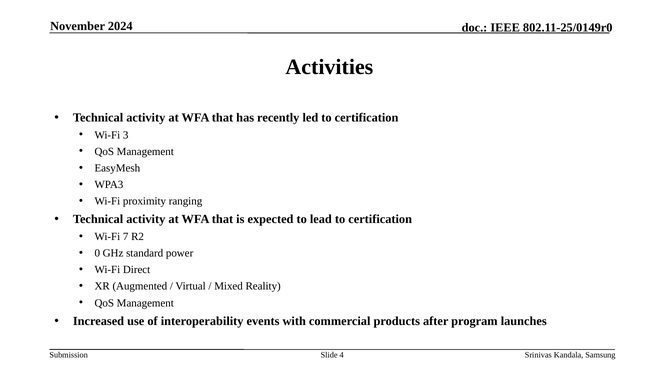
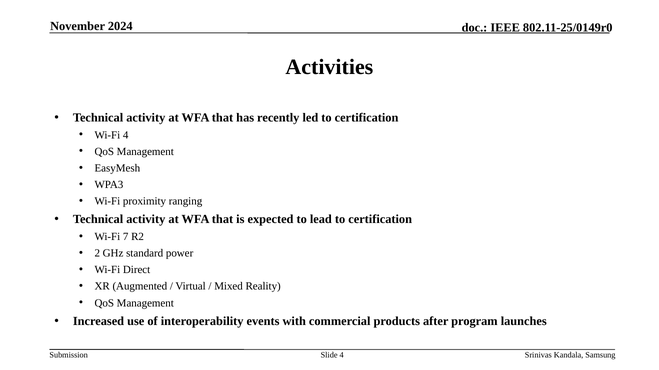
Wi-Fi 3: 3 -> 4 (126, 135)
0: 0 -> 2 (97, 254)
